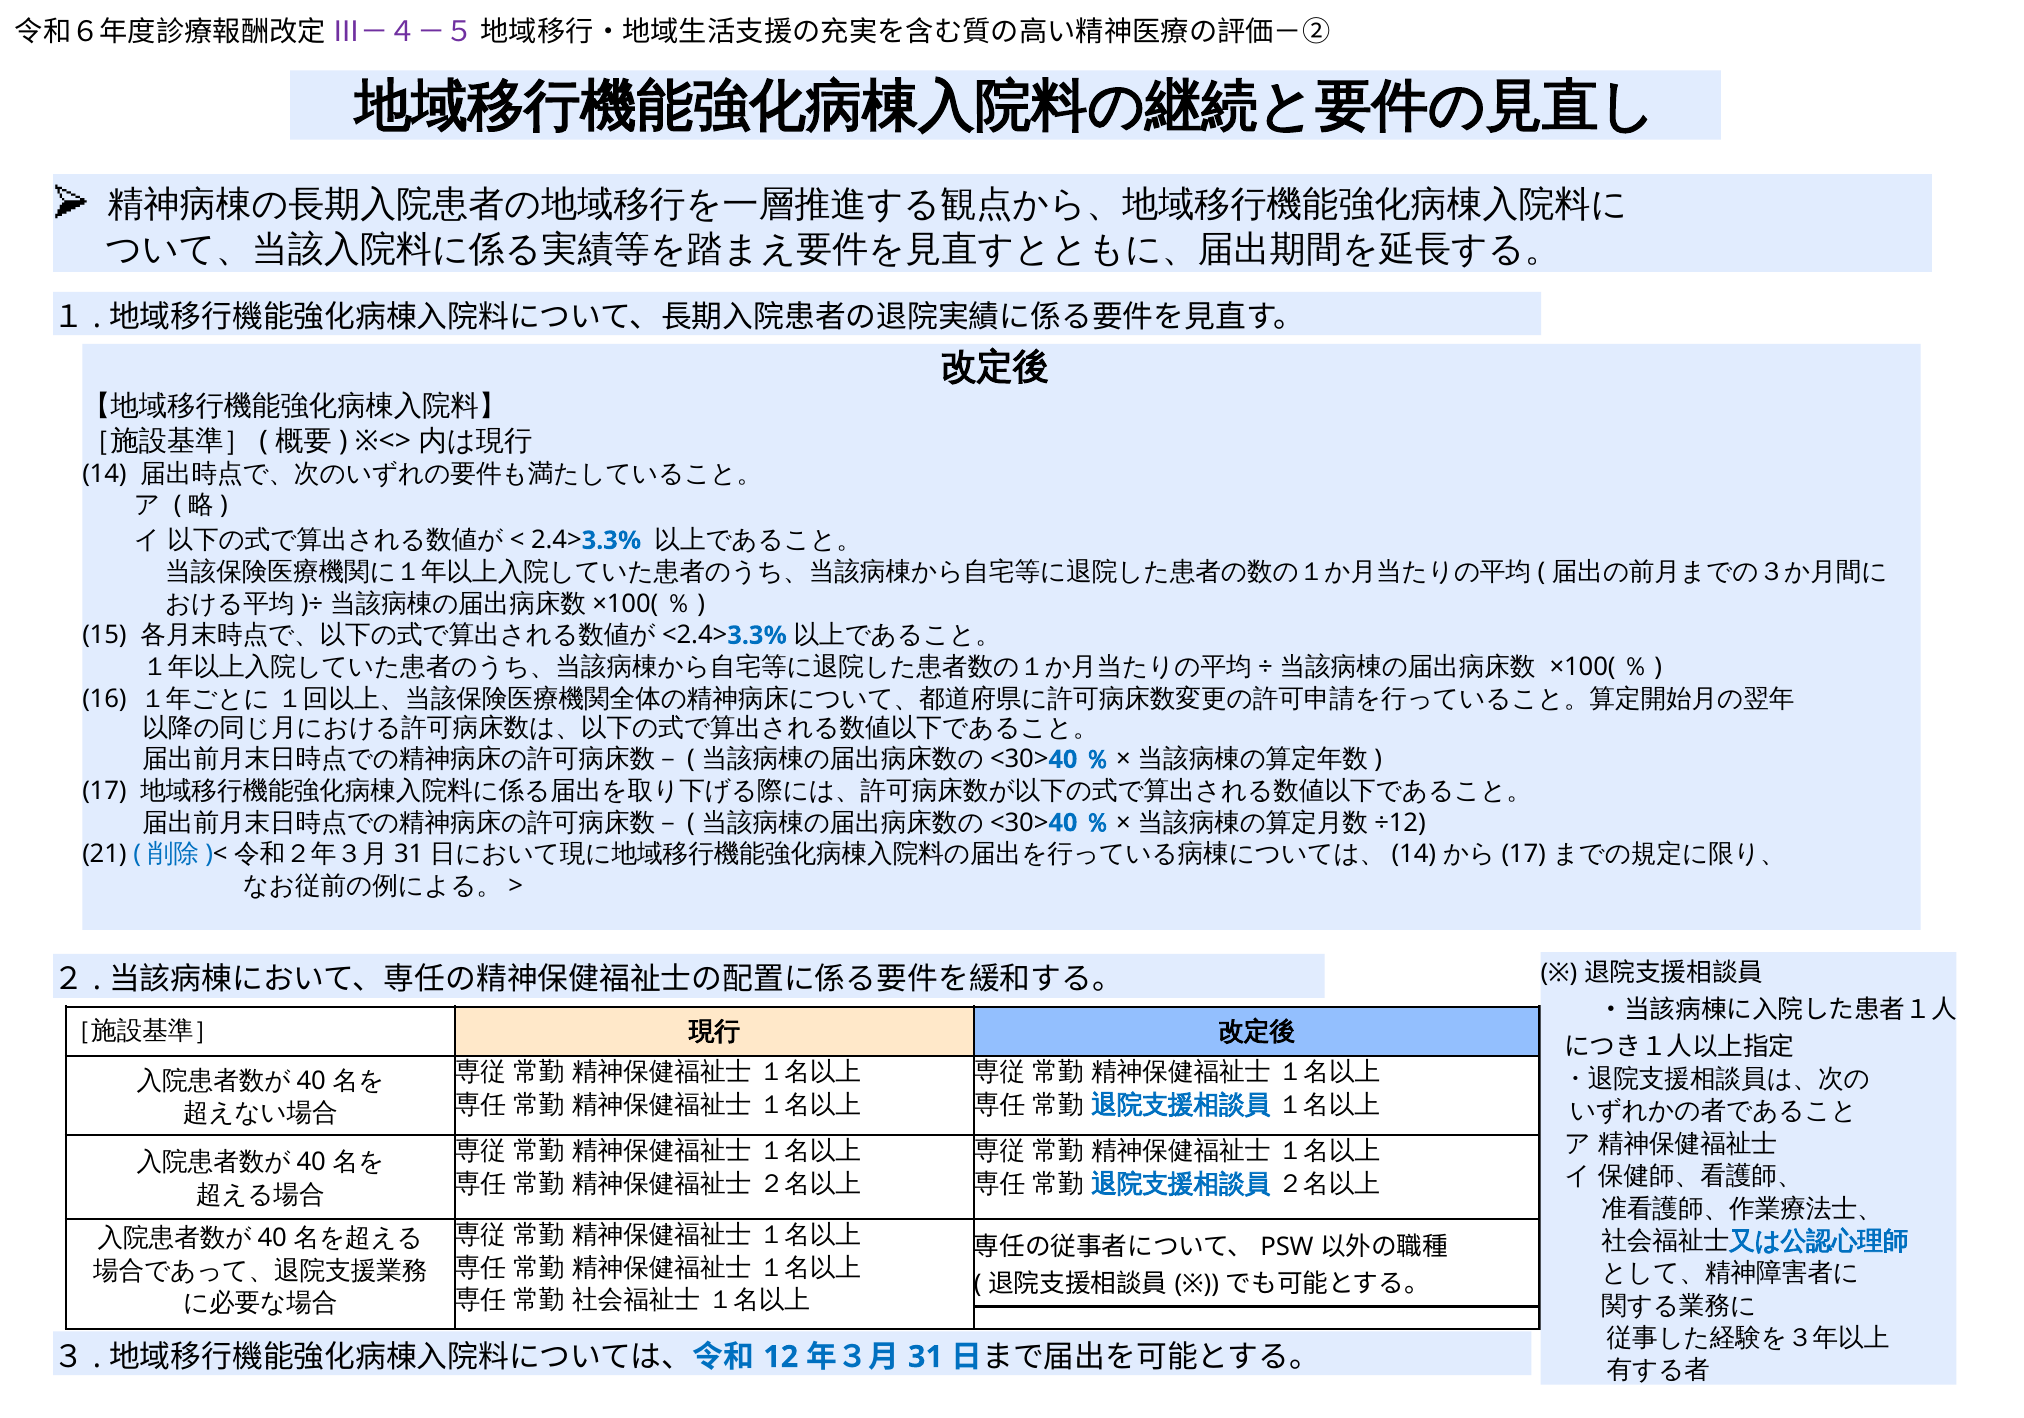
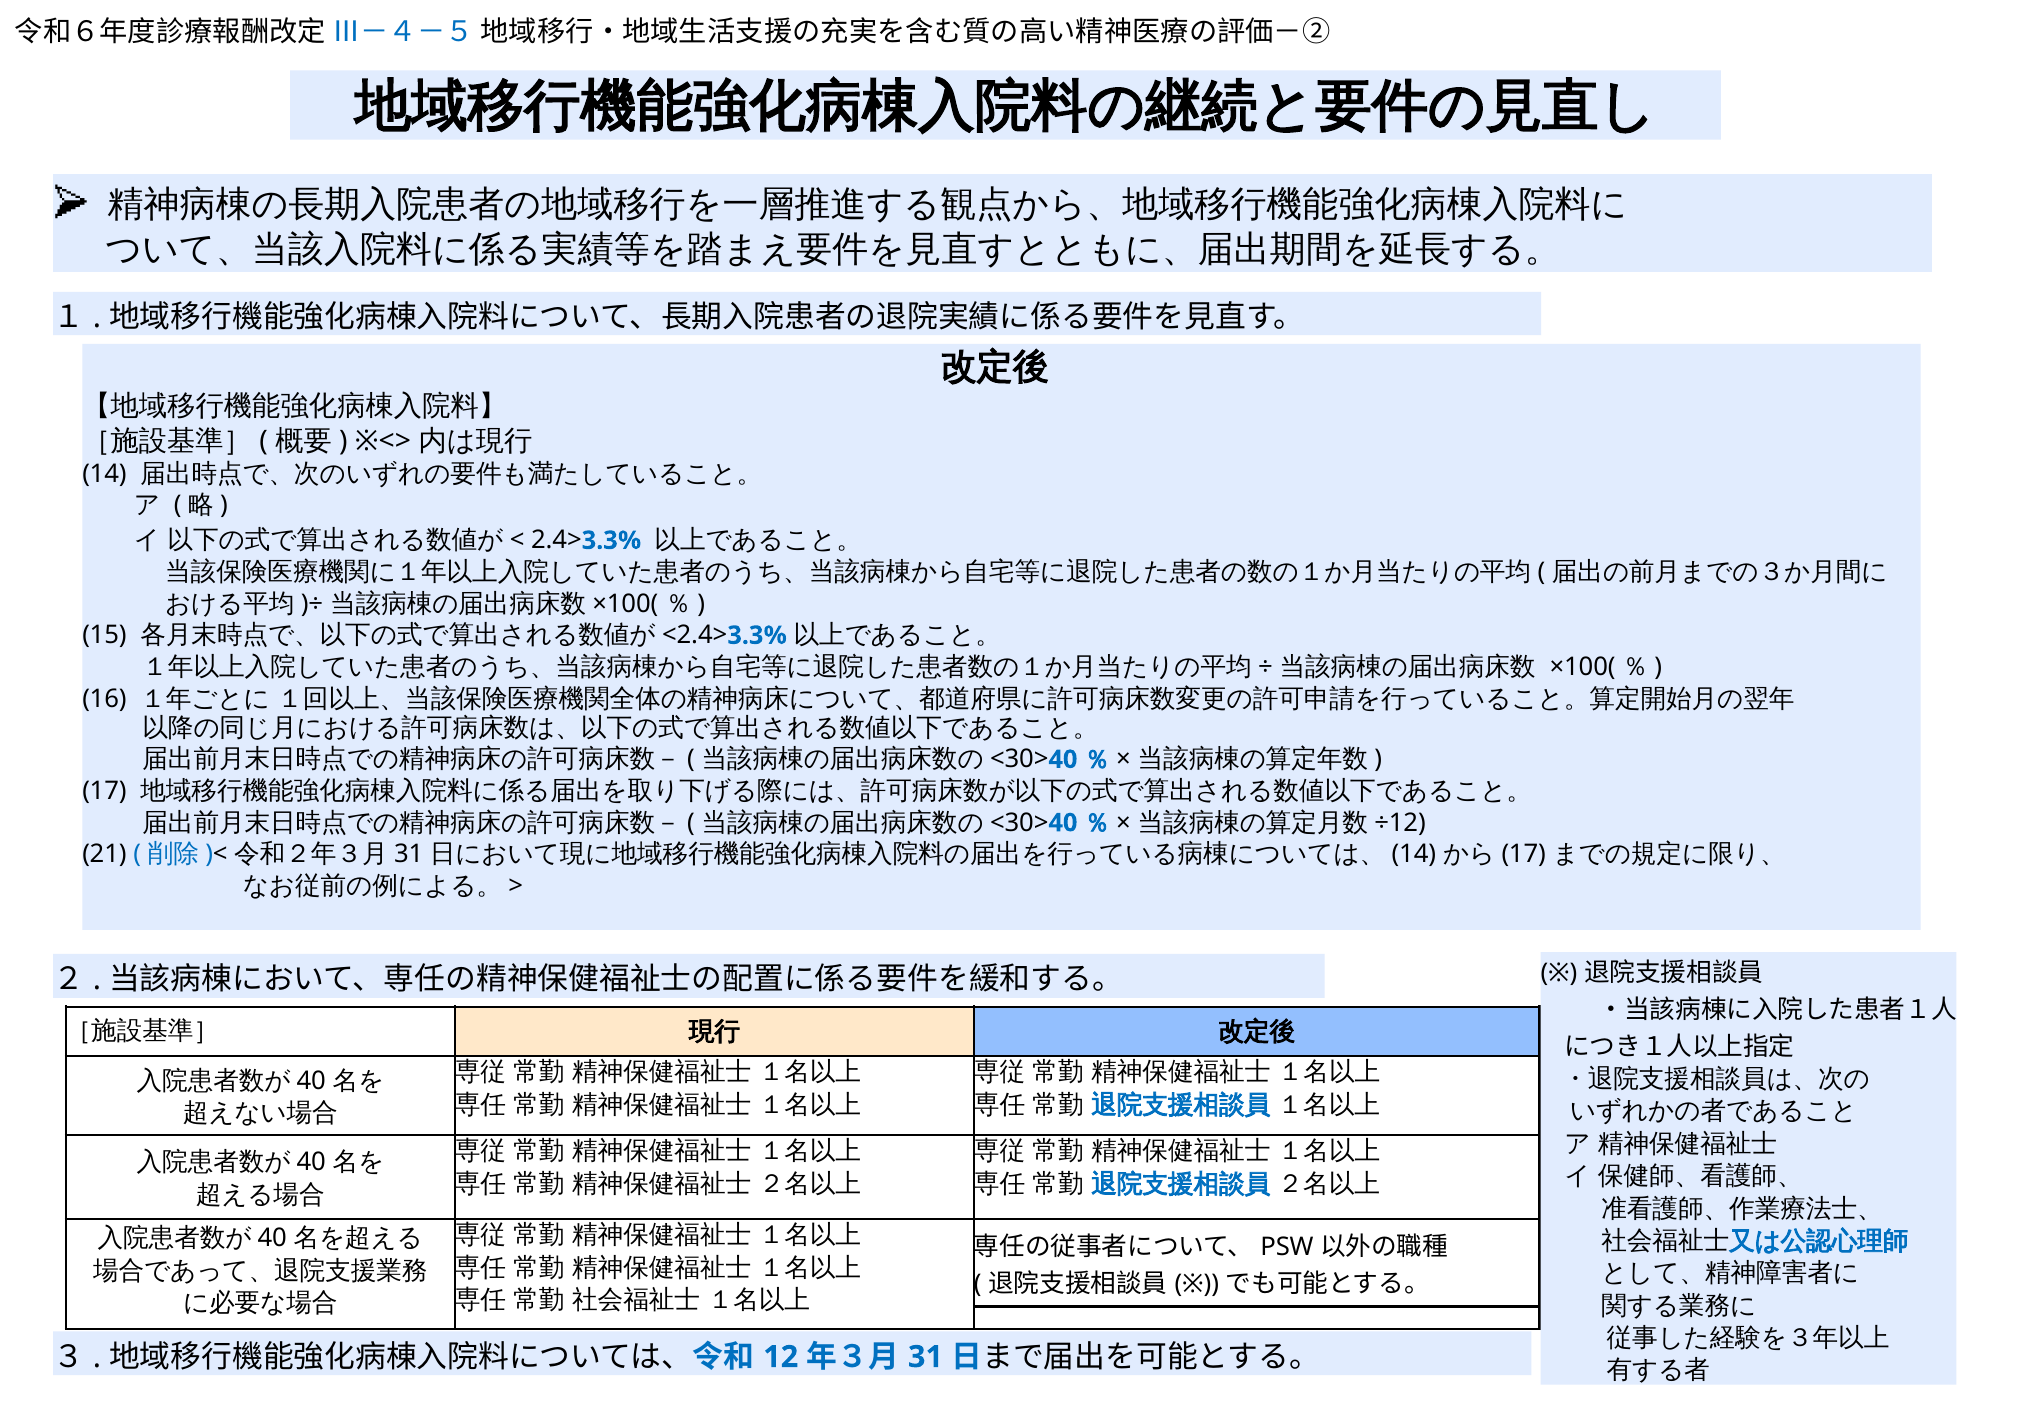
Ⅲ－４－５ colour: purple -> blue (403, 32)
